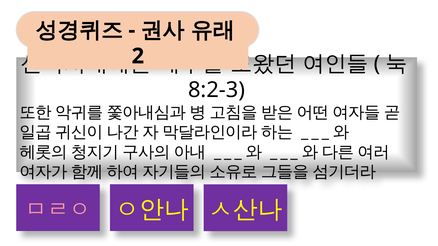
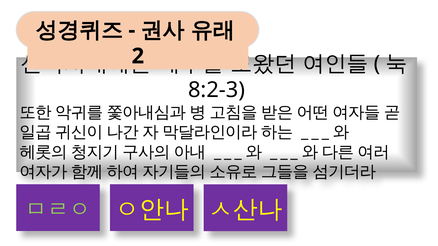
ㅁㄹㅇ colour: pink -> light green (58, 209)
